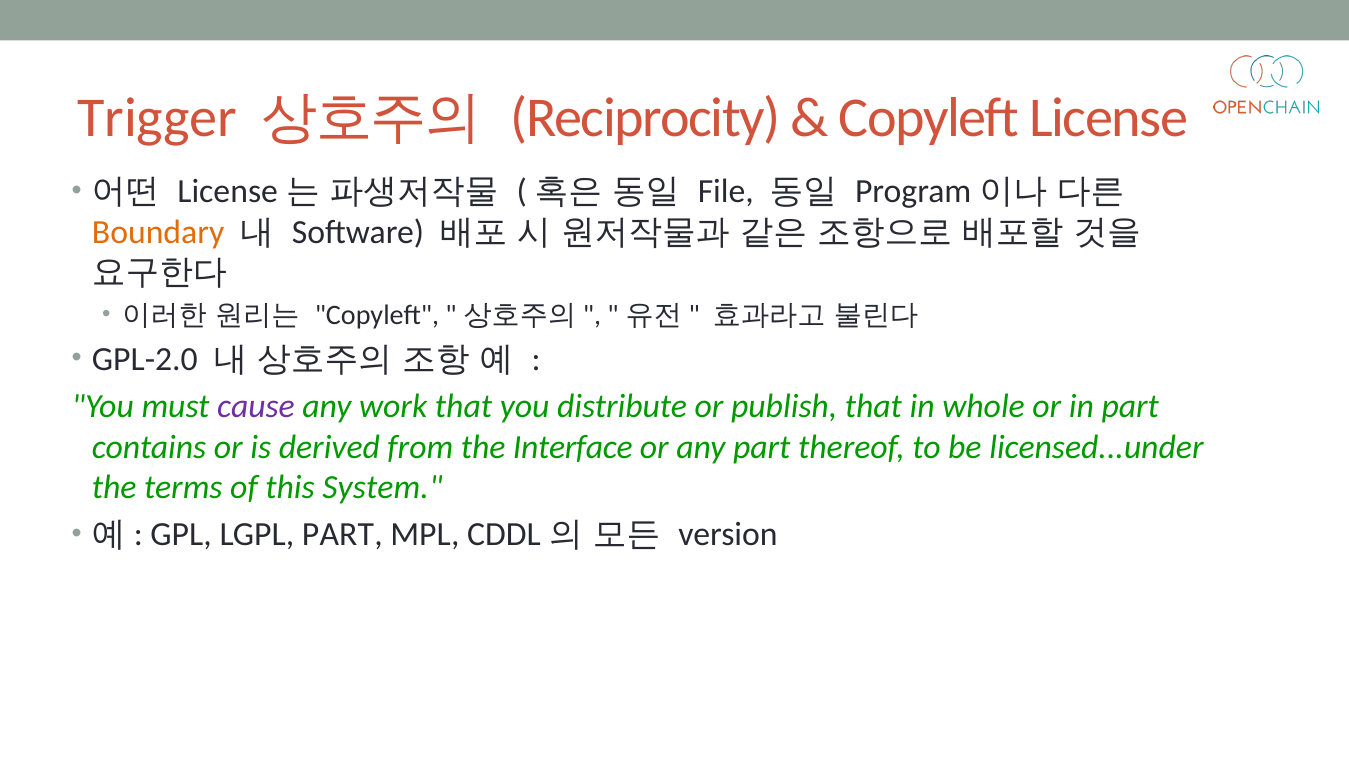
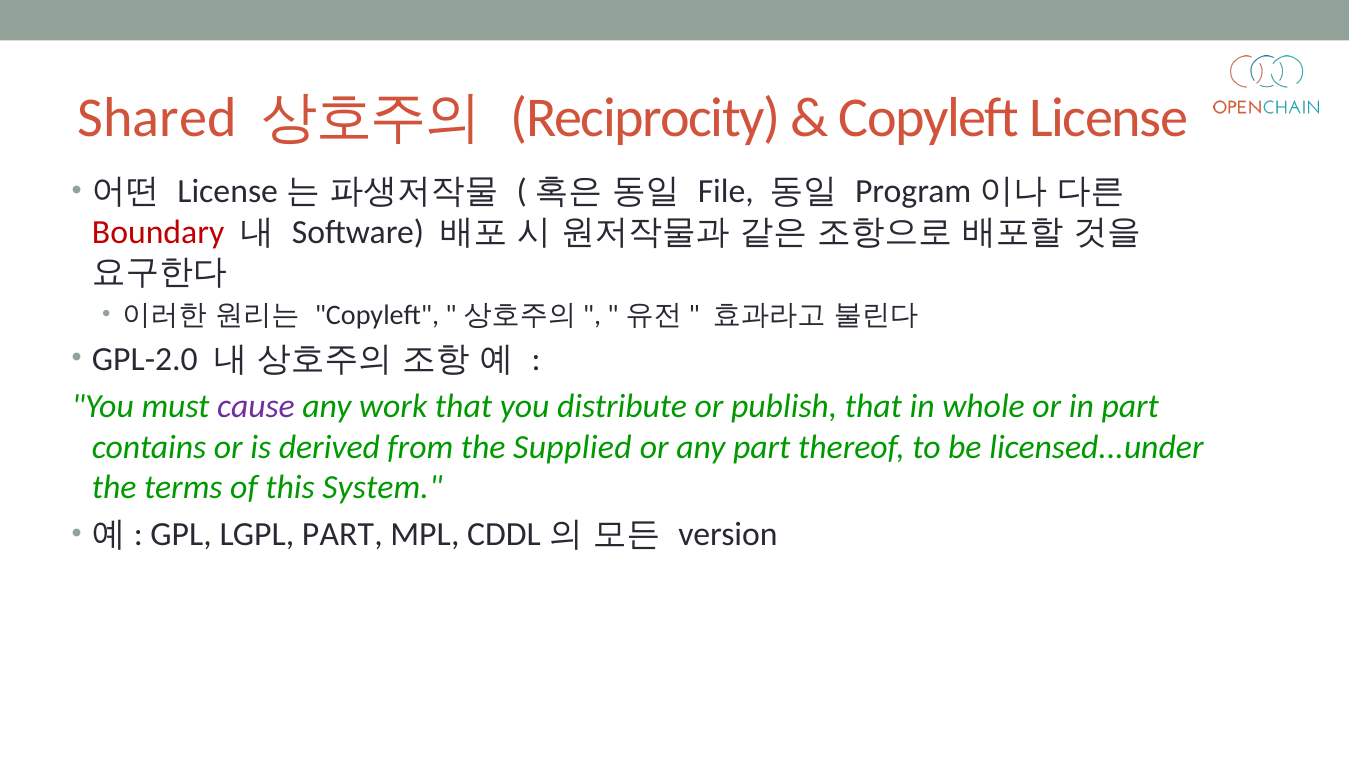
Trigger: Trigger -> Shared (157, 118)
Boundary colour: orange -> red (158, 232)
Interface: Interface -> Supplied (572, 447)
